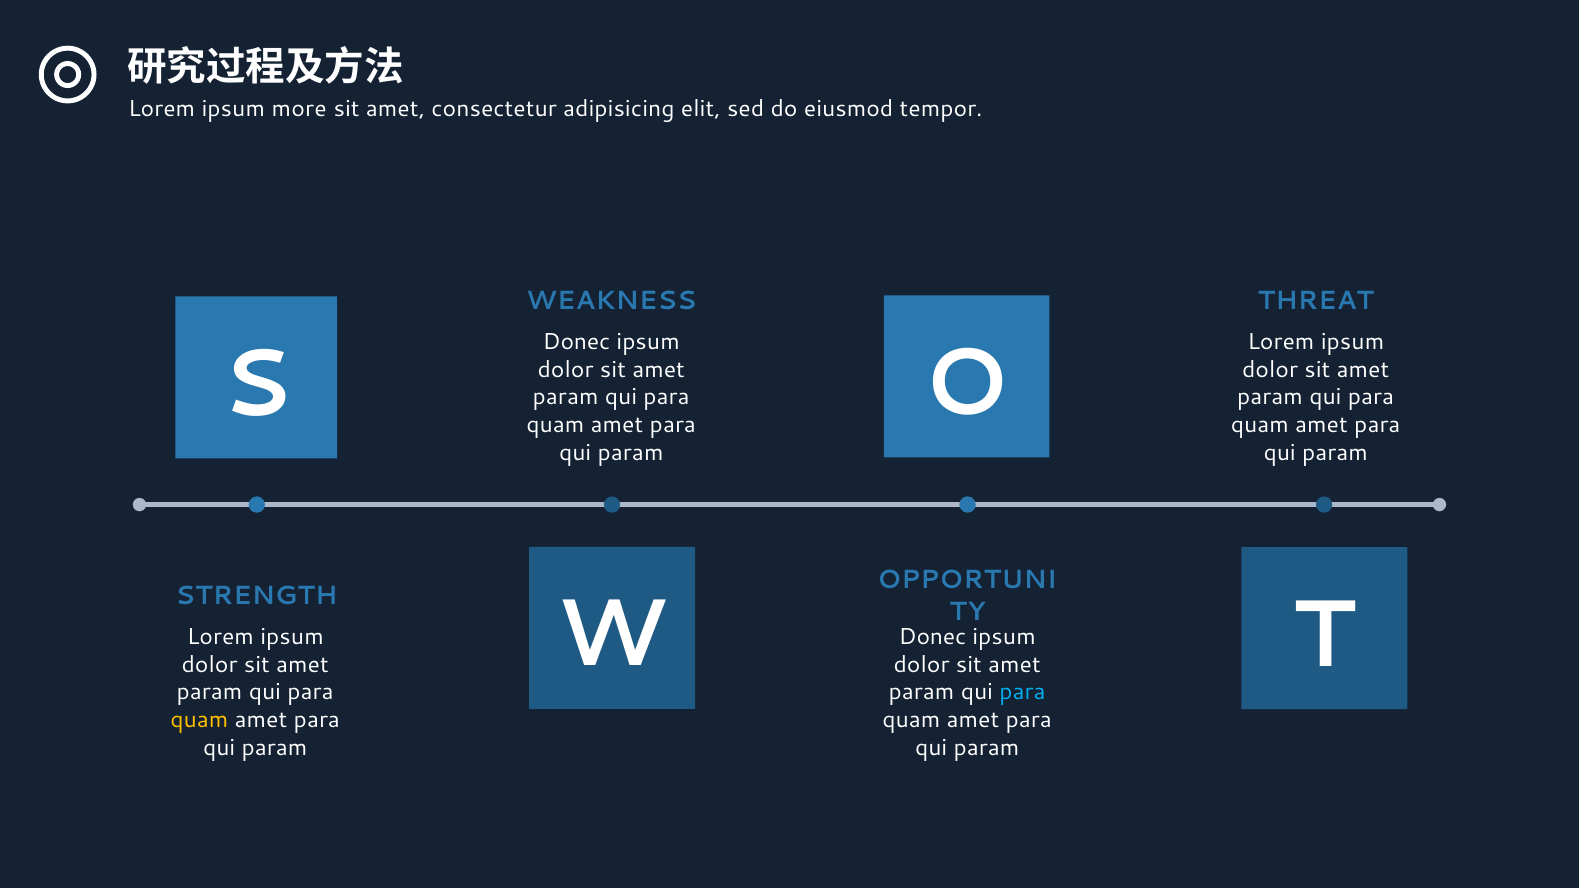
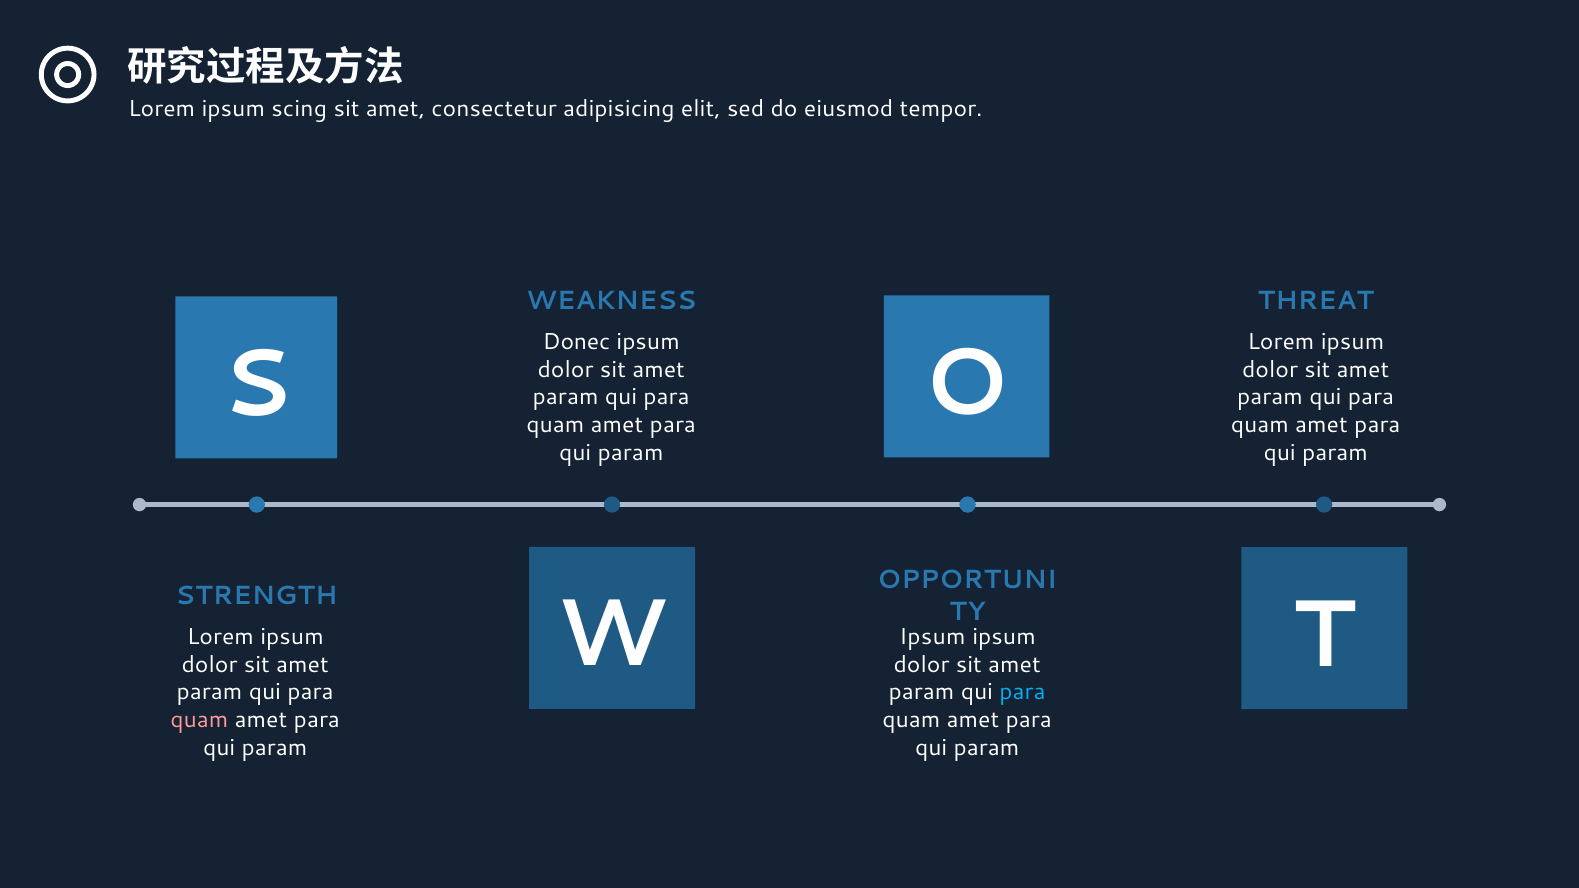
more: more -> scing (299, 109)
Donec: Donec -> Ipsum (932, 637)
quam colour: yellow -> pink (199, 720)
